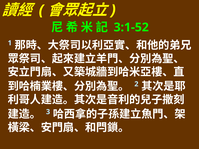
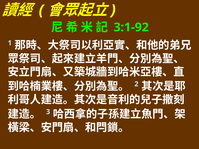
3:1-52: 3:1-52 -> 3:1-92 (131, 27)
